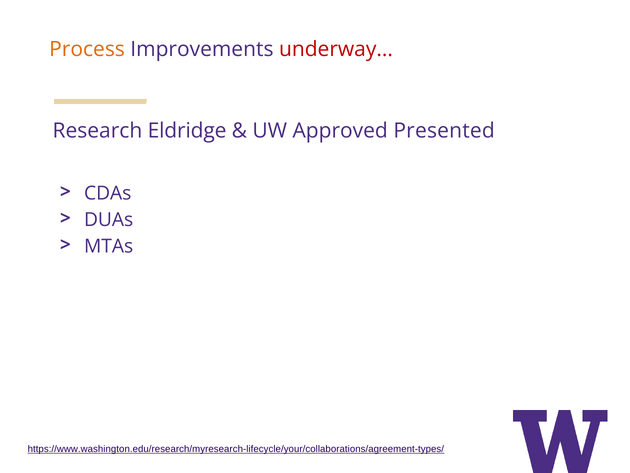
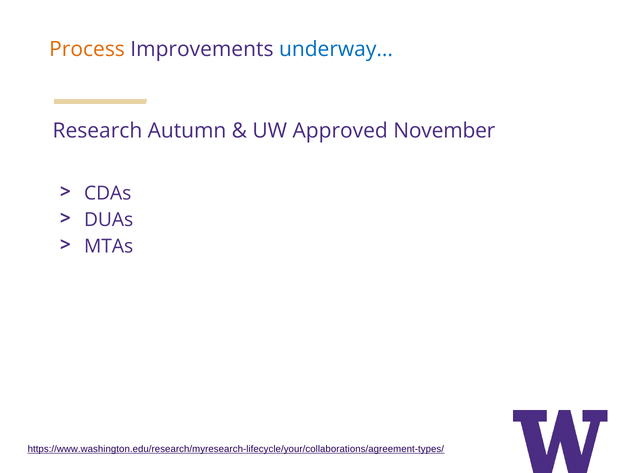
underway colour: red -> blue (336, 49)
Eldridge: Eldridge -> Autumn (187, 131)
Presented: Presented -> November (444, 131)
